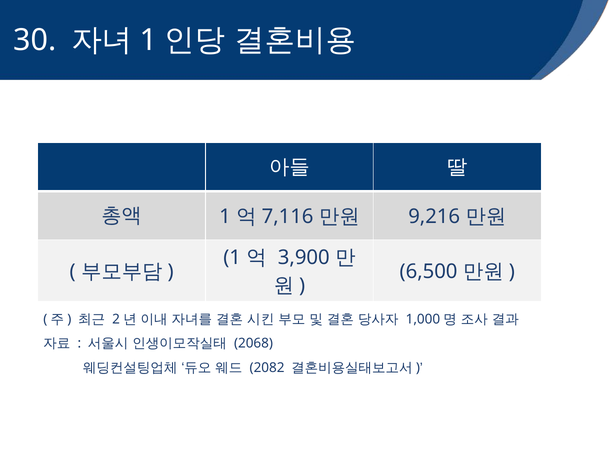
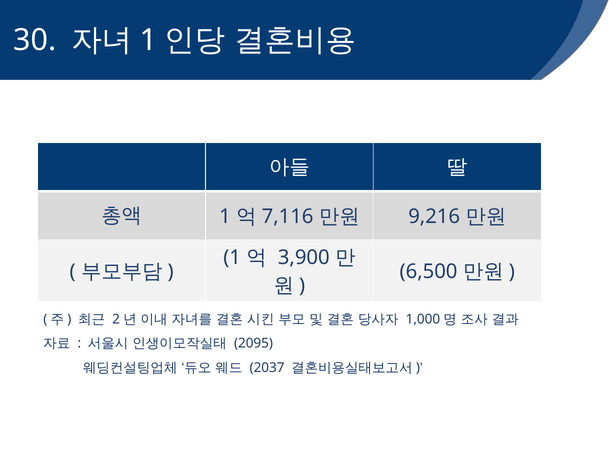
2068: 2068 -> 2095 (253, 343)
2082: 2082 -> 2037 (267, 368)
